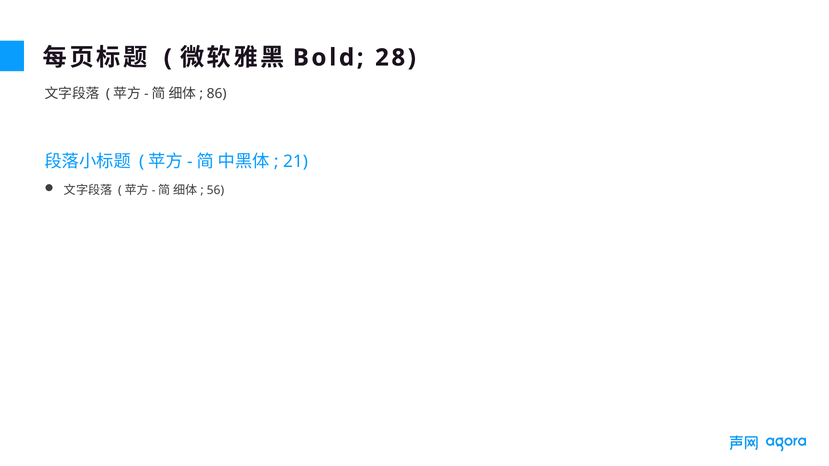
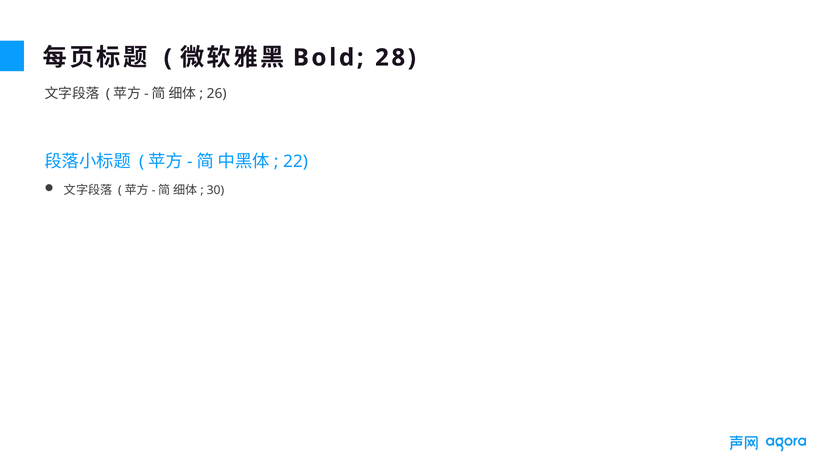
86: 86 -> 26 (217, 94)
21: 21 -> 22 (296, 162)
56: 56 -> 30 (215, 190)
